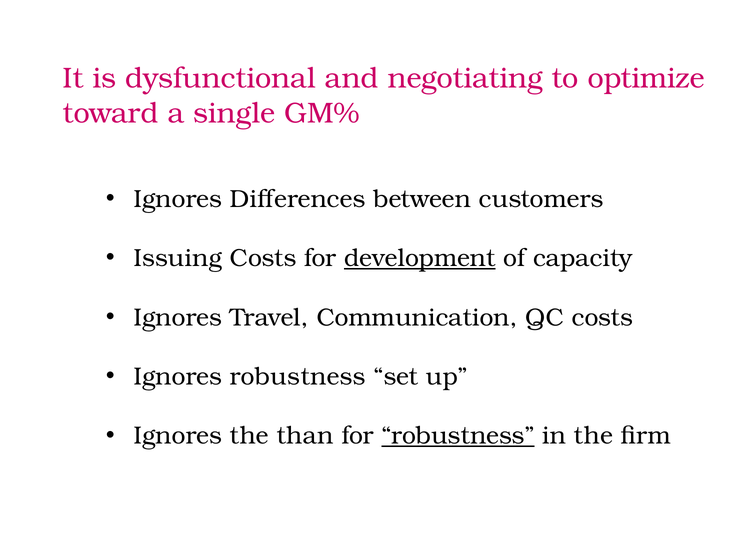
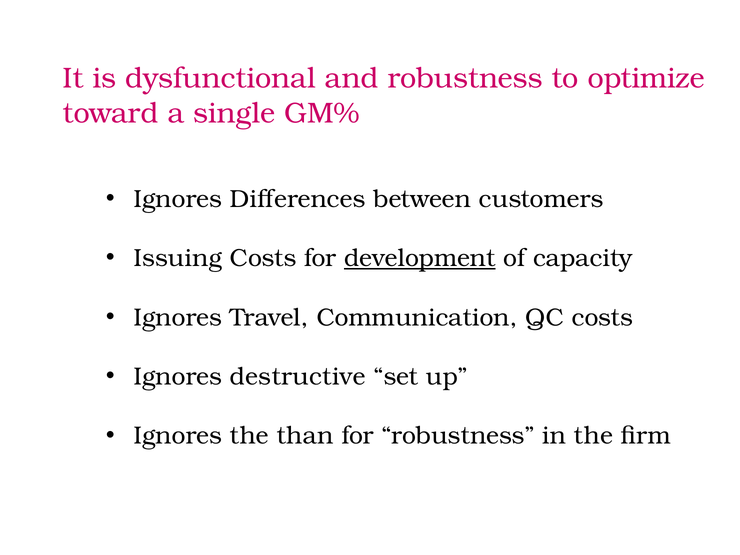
and negotiating: negotiating -> robustness (465, 78)
Ignores robustness: robustness -> destructive (298, 377)
robustness underline: present -> none (458, 436)
